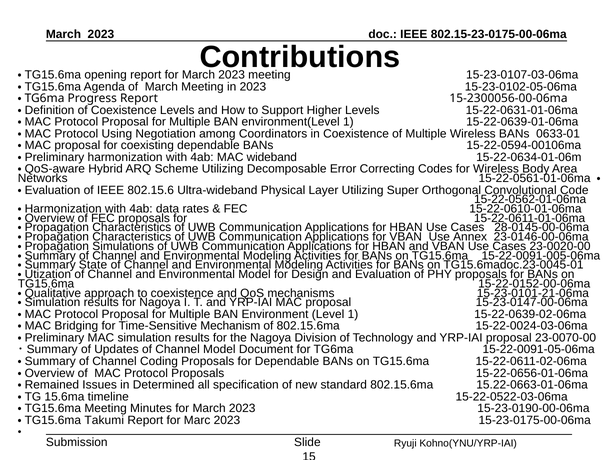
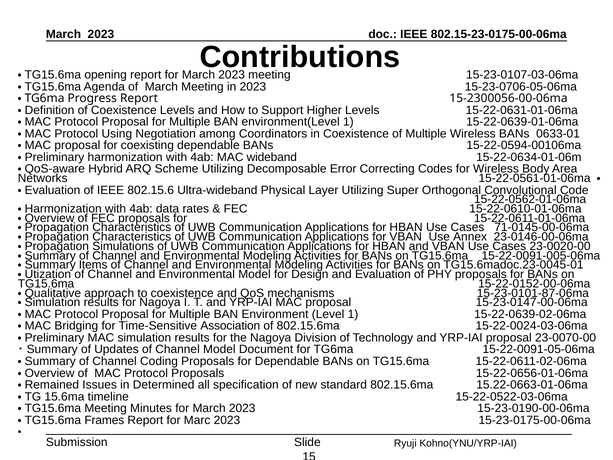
15-23-0102-05-06ma: 15-23-0102-05-06ma -> 15-23-0706-05-06ma (521, 87)
28-0145-00-06ma: 28-0145-00-06ma -> 71-0145-00-06ma (542, 227)
State: State -> Items (93, 265)
15-23-0101-21-06ma: 15-23-0101-21-06ma -> 15-23-0101-87-06ma (533, 293)
Mechanism: Mechanism -> Association (230, 326)
Takumi: Takumi -> Frames (104, 420)
